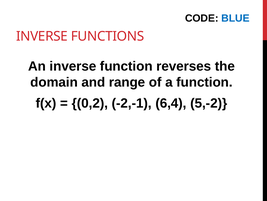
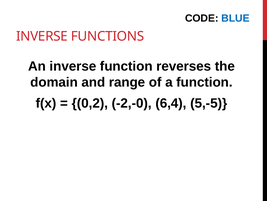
-2,-1: -2,-1 -> -2,-0 (132, 103)
5,-2: 5,-2 -> 5,-5 (209, 103)
